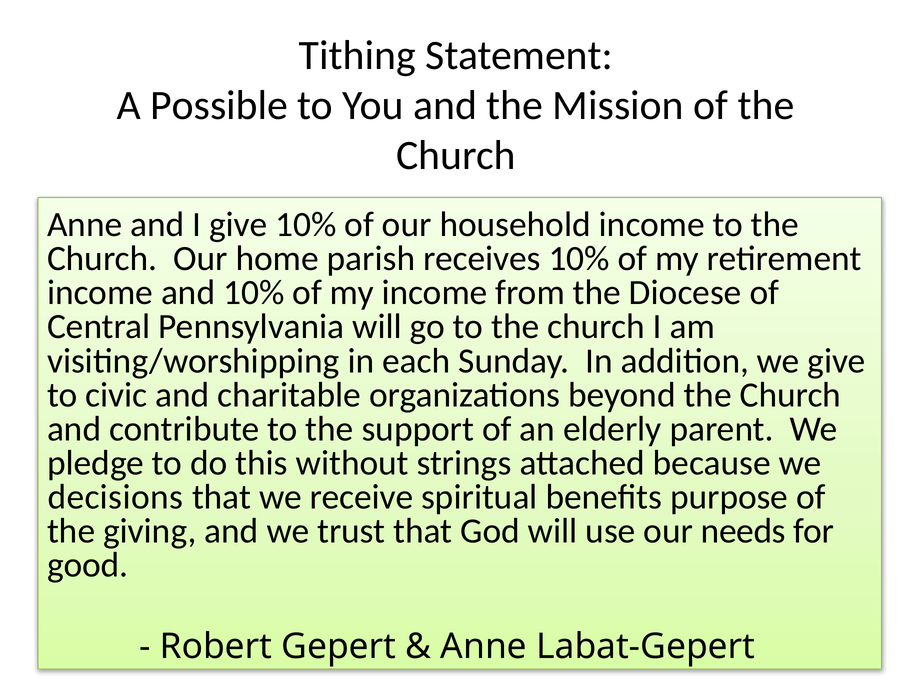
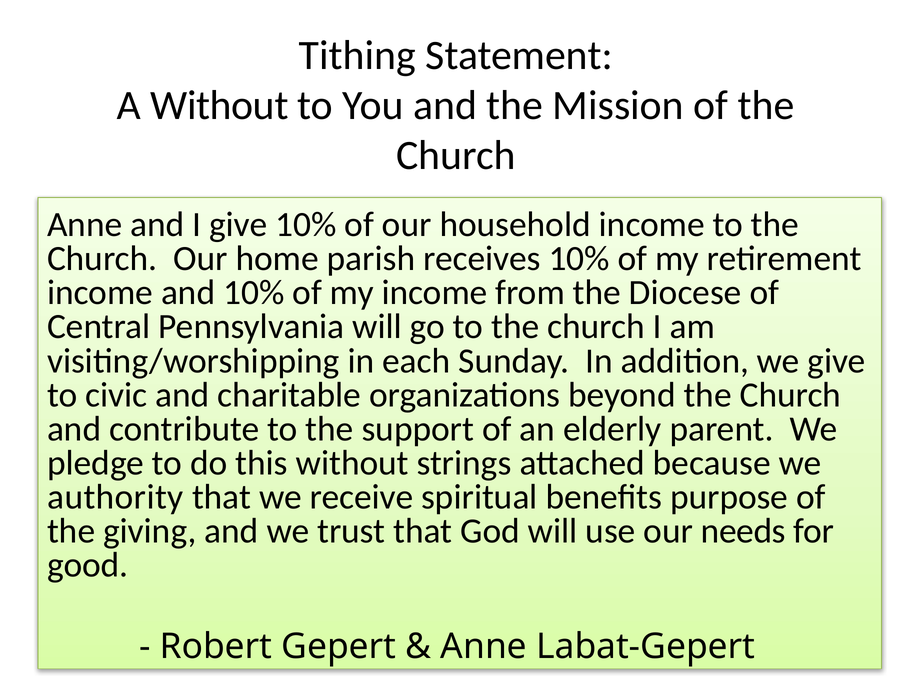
A Possible: Possible -> Without (219, 105)
decisions: decisions -> authority (115, 497)
